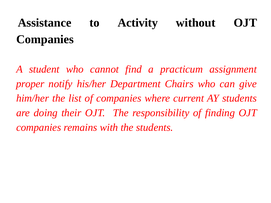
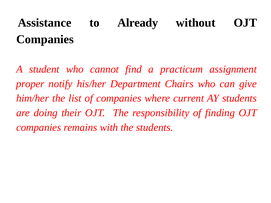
Activity: Activity -> Already (138, 23)
